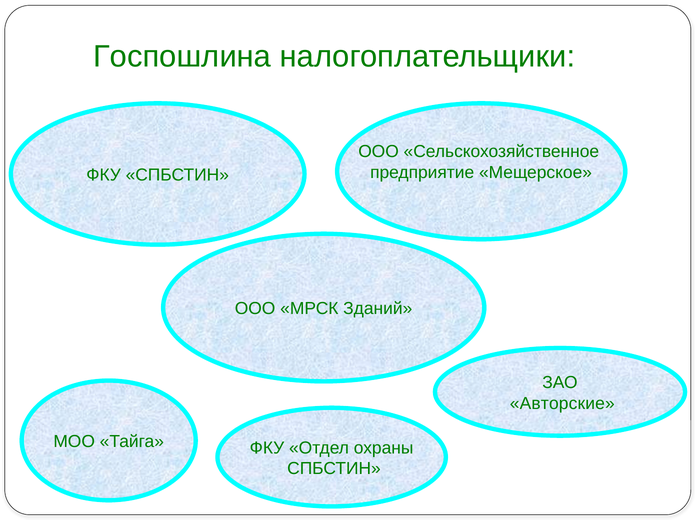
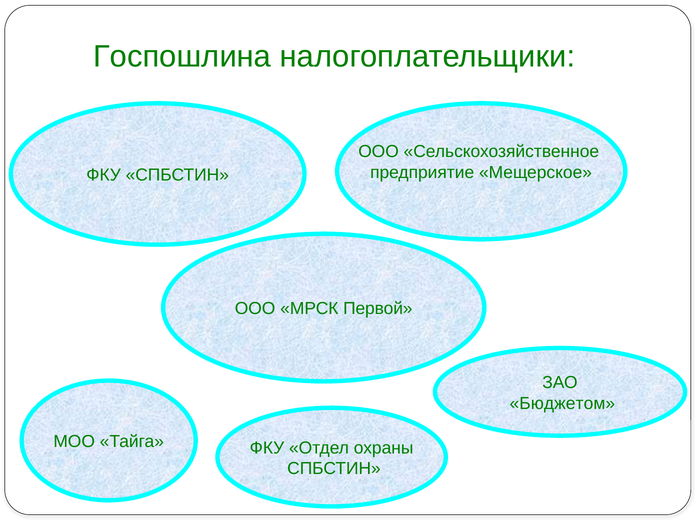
Зданий: Зданий -> Первой (378, 309)
Авторские: Авторские -> Бюджетом (562, 404)
